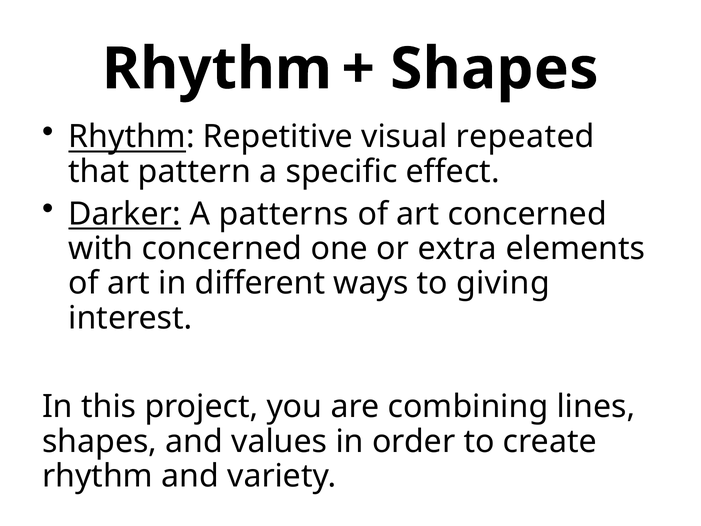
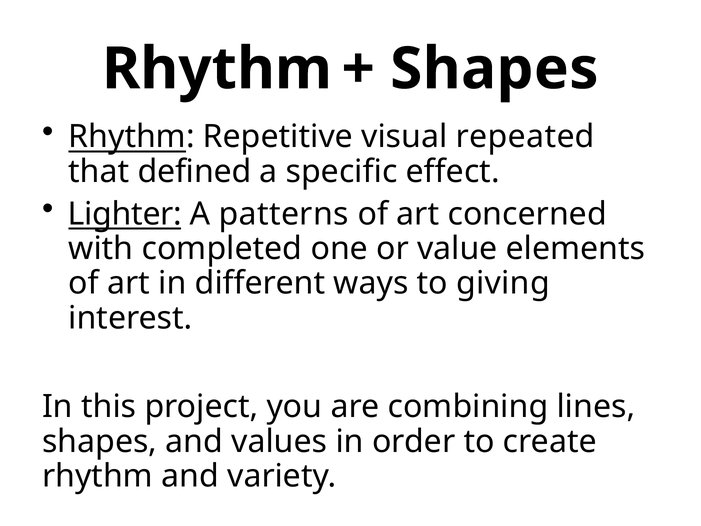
pattern: pattern -> defined (195, 171)
Darker: Darker -> Lighter (125, 214)
with concerned: concerned -> completed (222, 249)
extra: extra -> value (457, 249)
